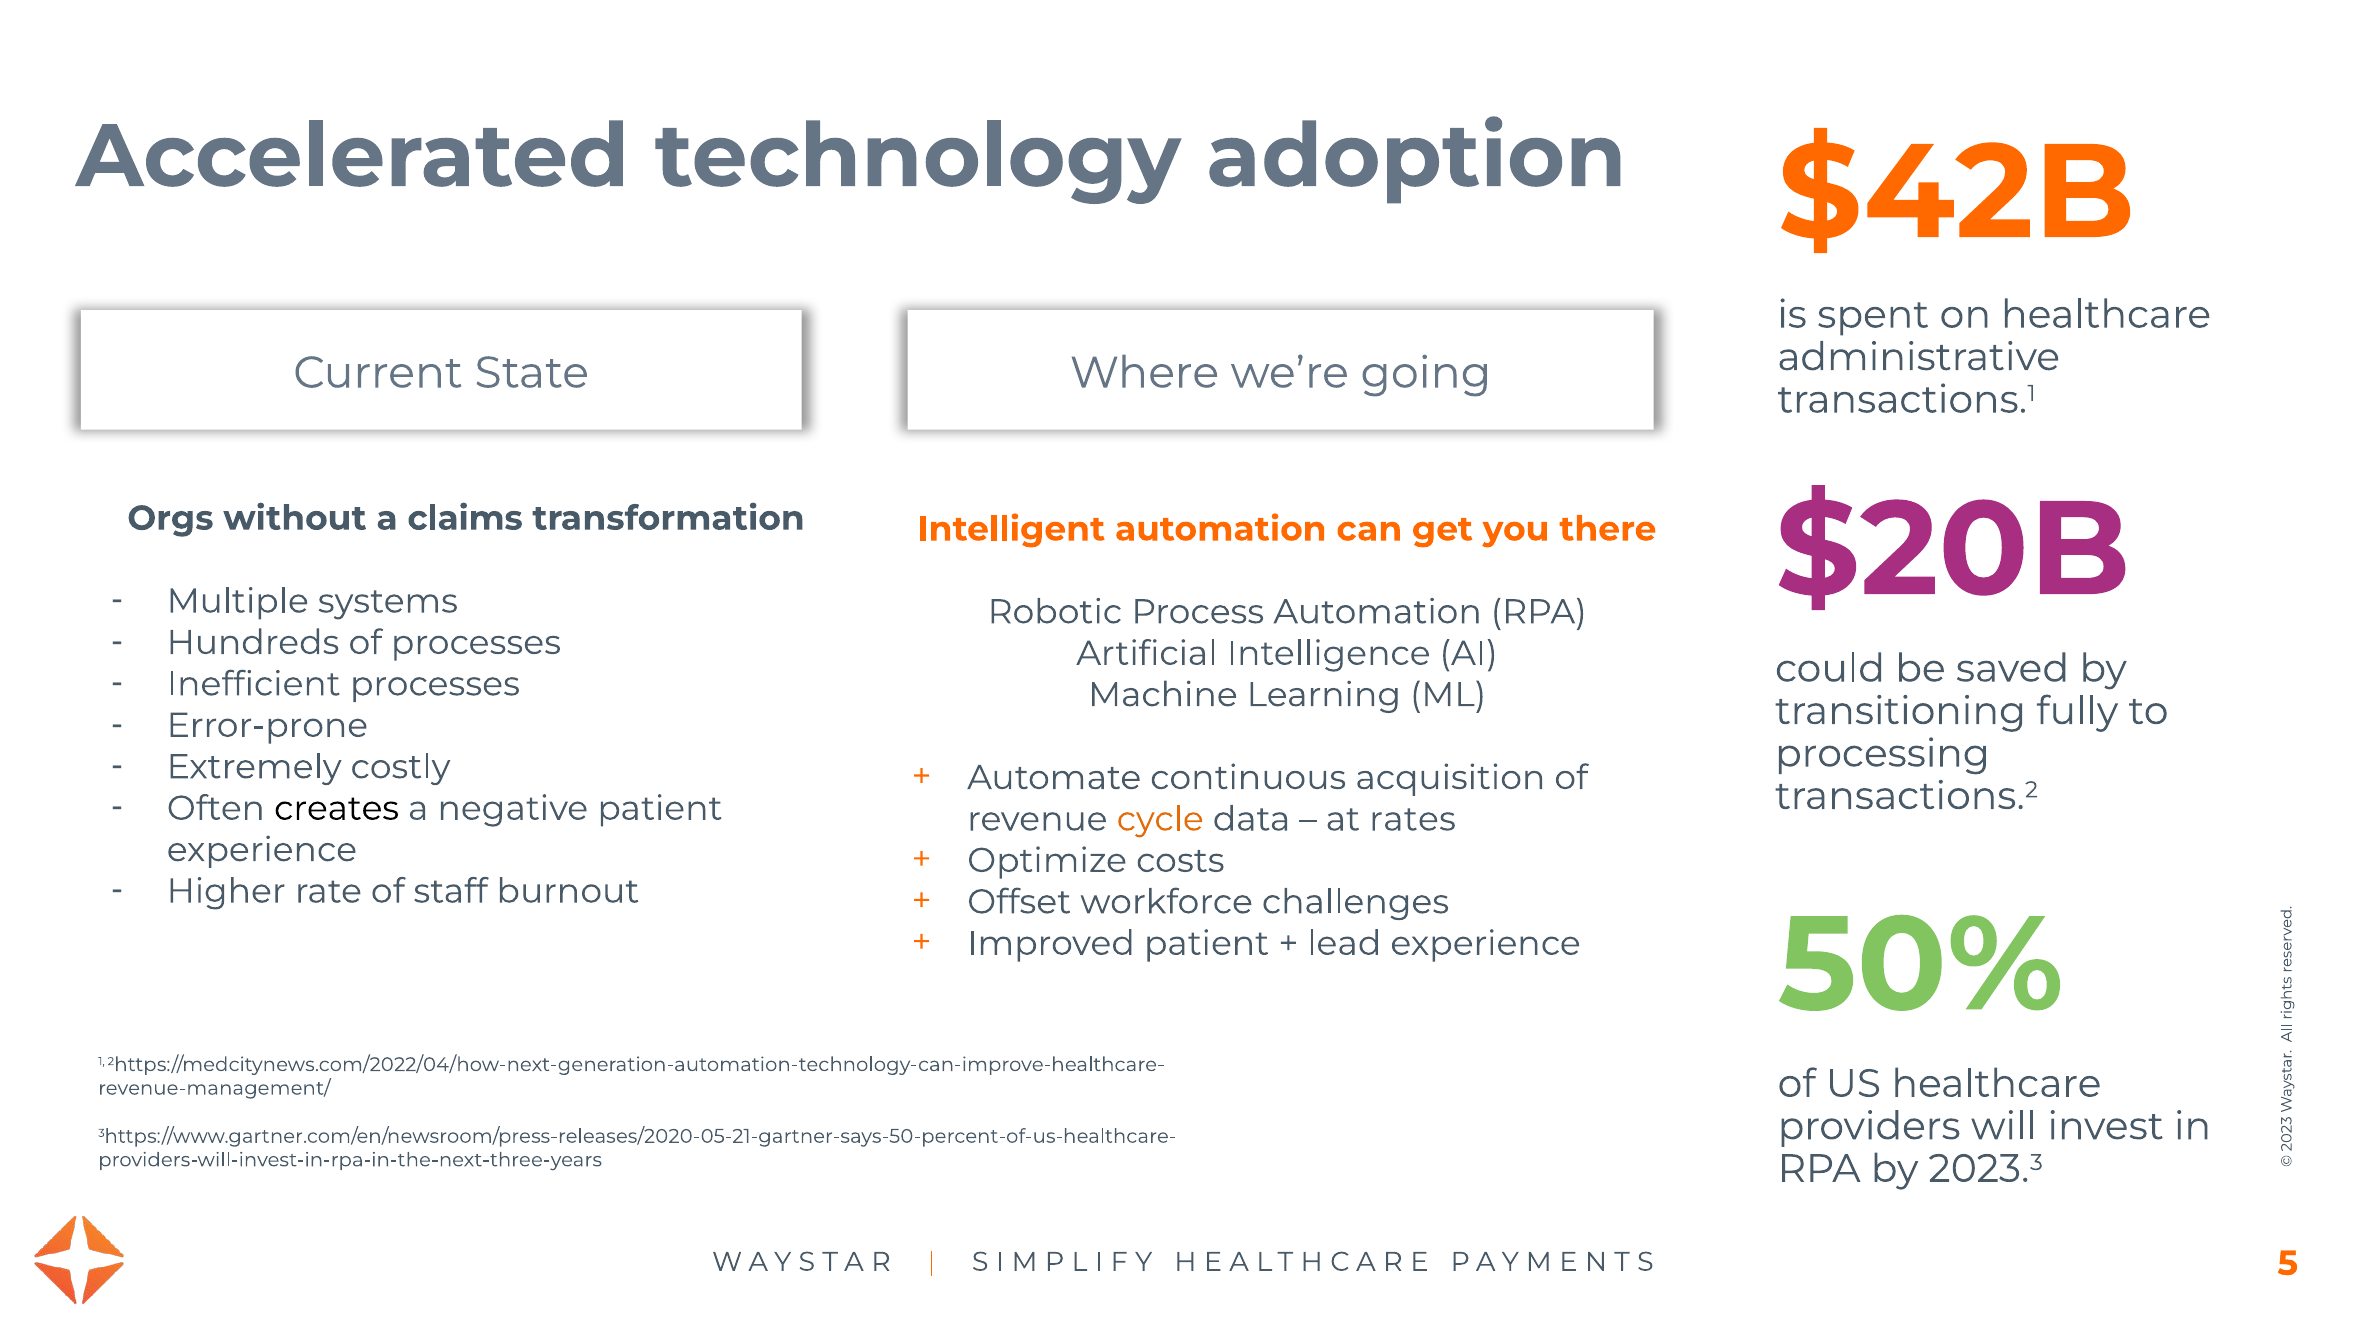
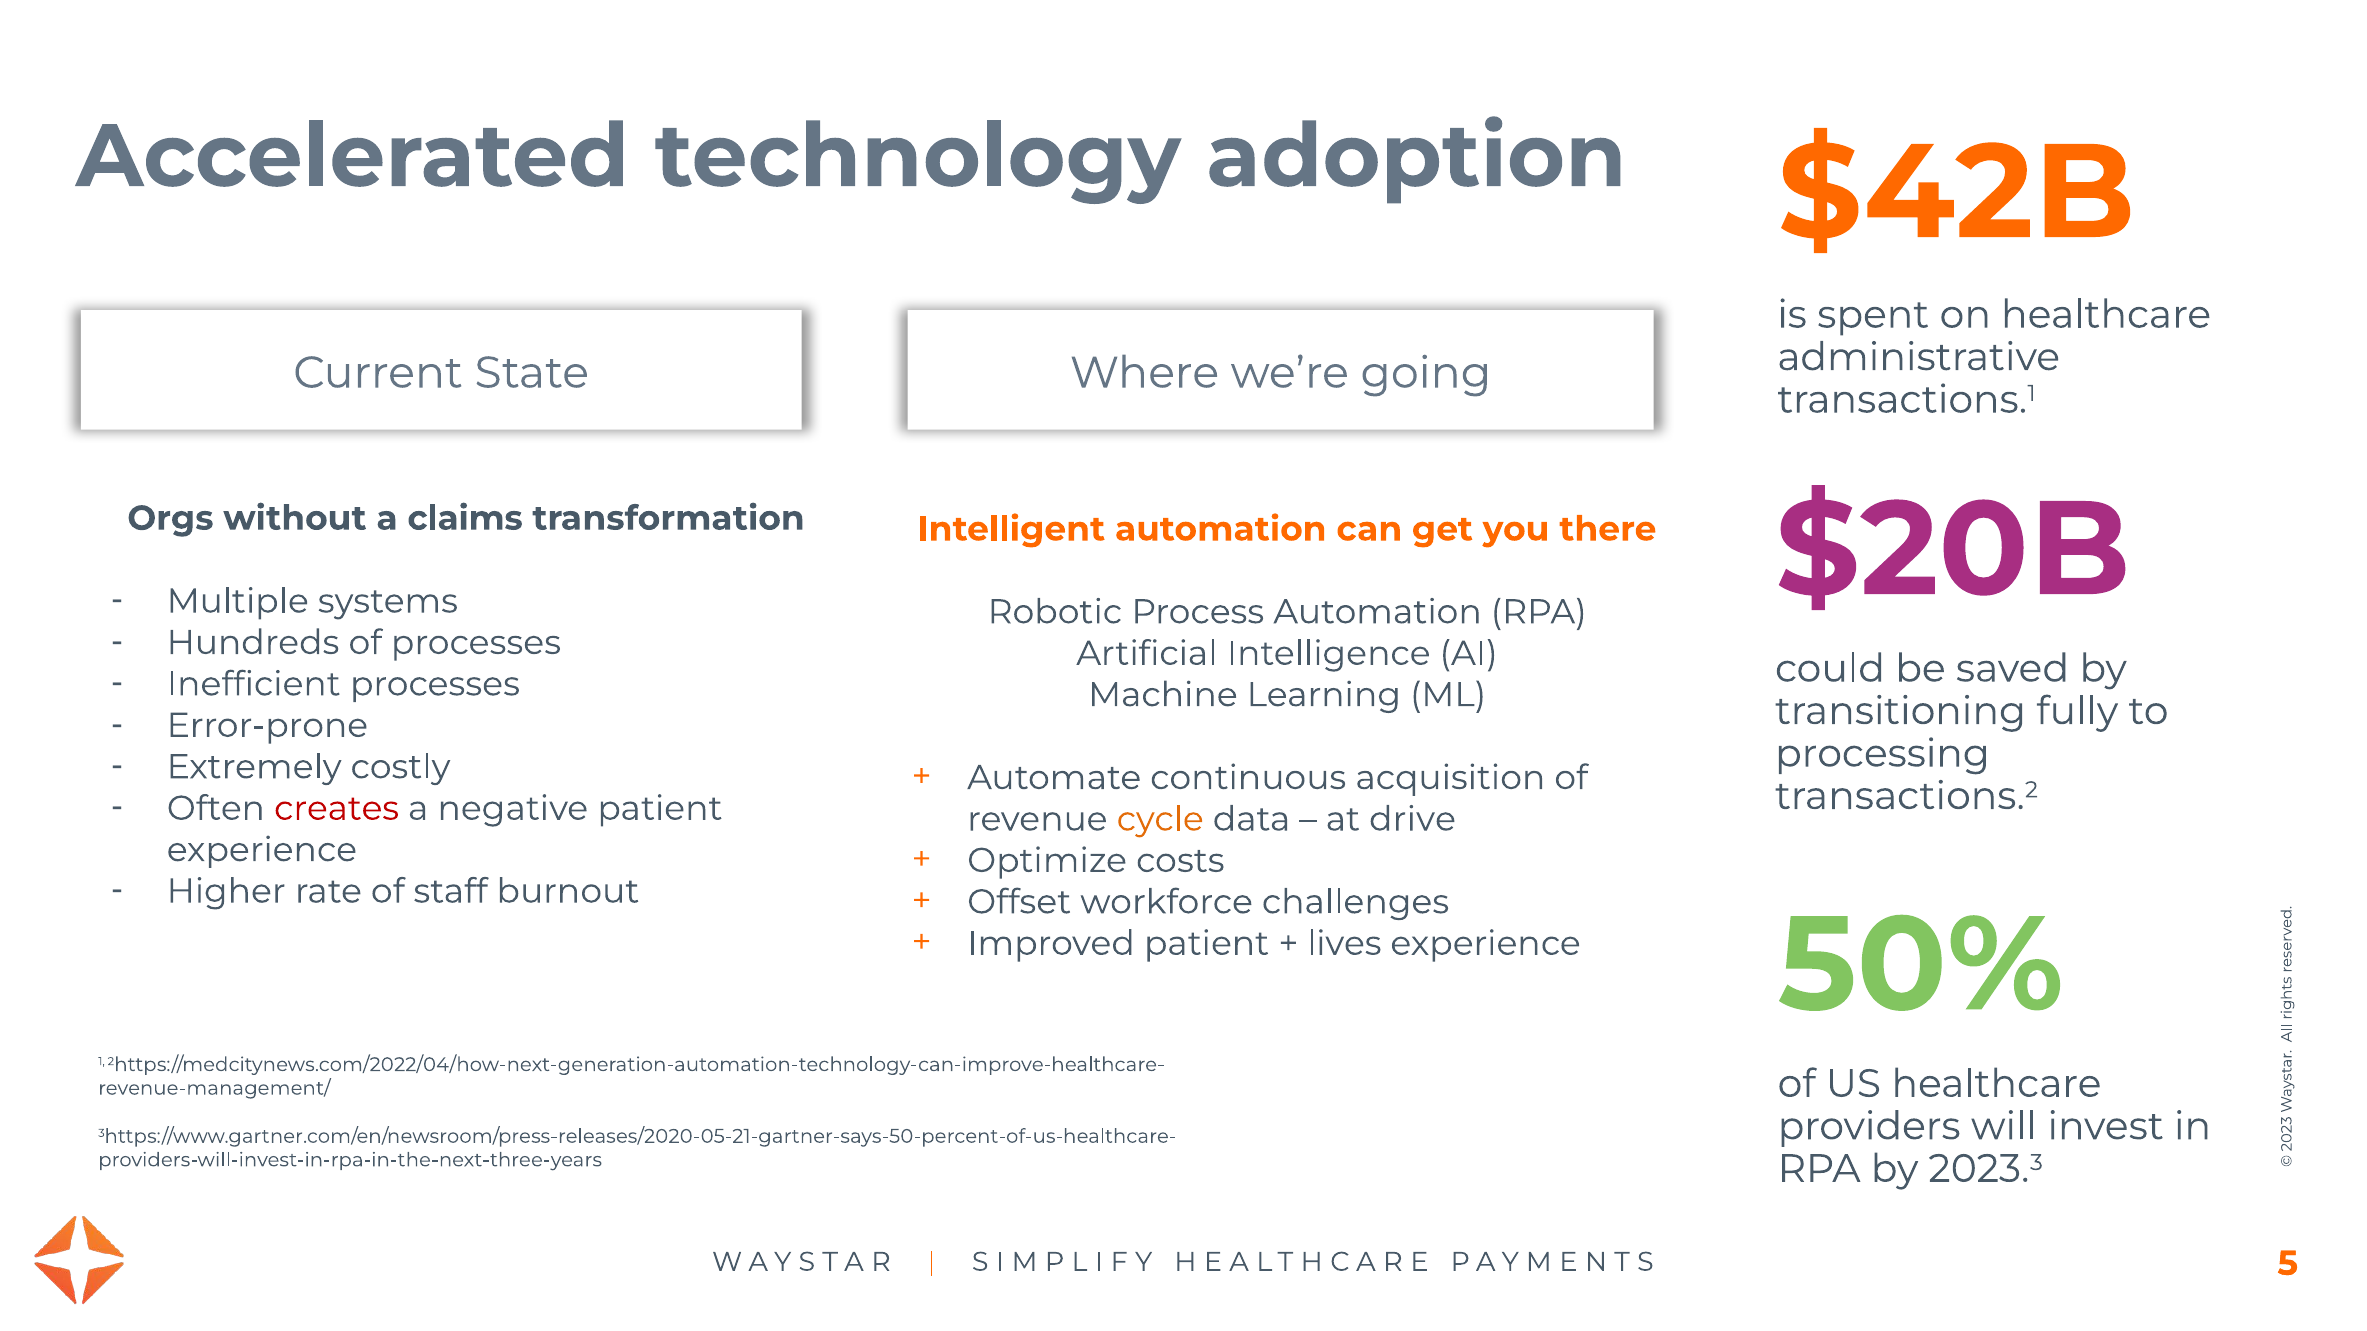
creates colour: black -> red (337, 809)
rates: rates -> drive (1413, 819)
lead: lead -> lives (1344, 944)
